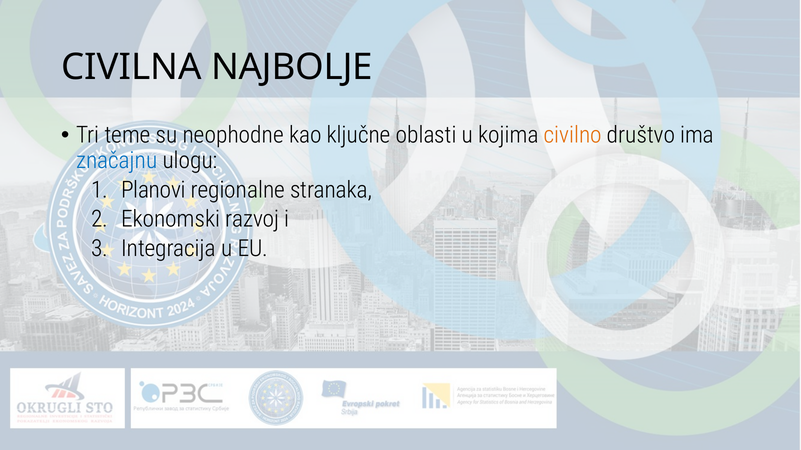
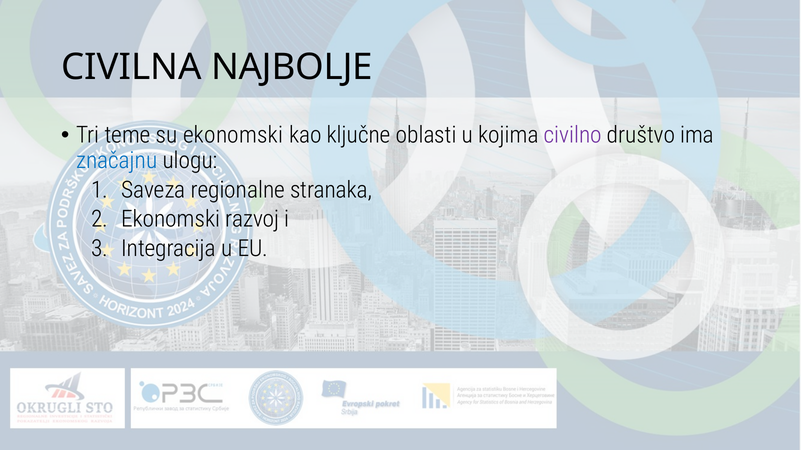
su neophodne: neophodne -> ekonomski (233, 135)
civilno colour: orange -> purple (573, 135)
Planovi: Planovi -> Saveza (153, 190)
